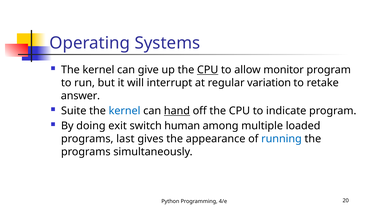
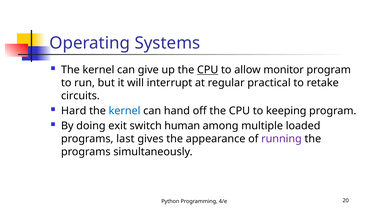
variation: variation -> practical (269, 83)
answer: answer -> circuits (80, 96)
Suite: Suite -> Hard (74, 111)
hand underline: present -> none (177, 111)
indicate: indicate -> keeping (286, 111)
running colour: blue -> purple (282, 139)
